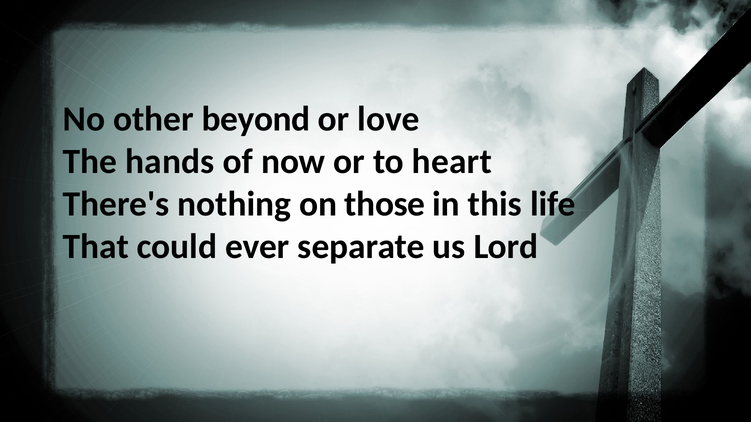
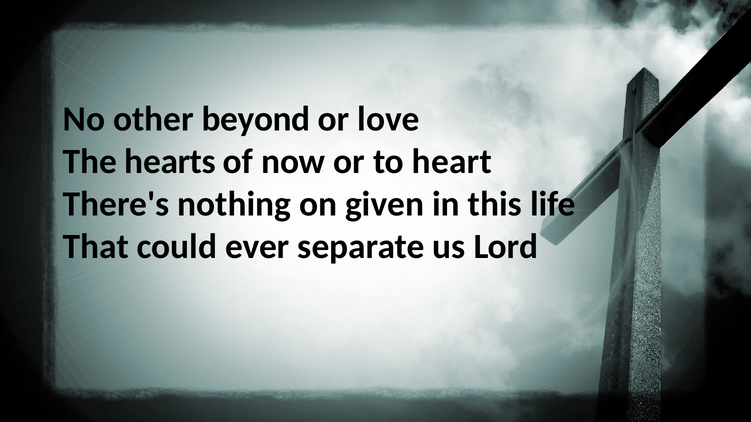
hands: hands -> hearts (170, 162)
those: those -> given (385, 204)
